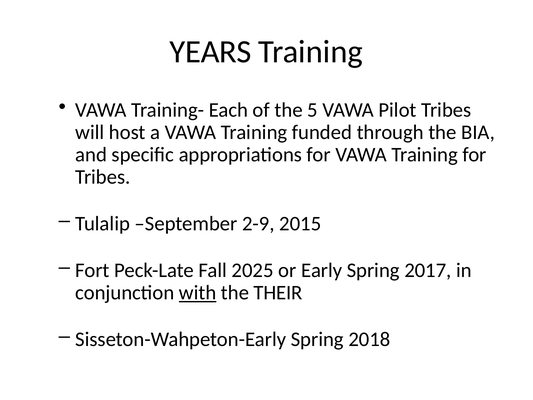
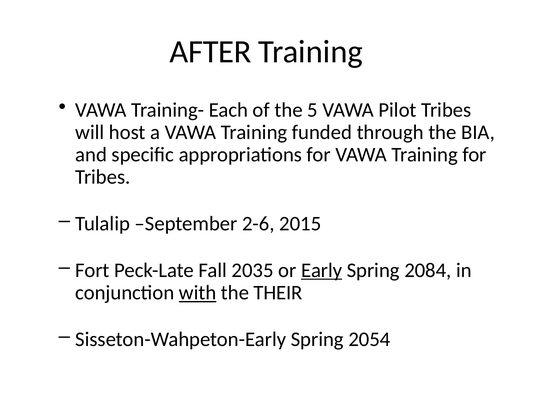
YEARS: YEARS -> AFTER (211, 52)
2-9: 2-9 -> 2-6 (258, 224)
2025: 2025 -> 2035 (253, 270)
Early underline: none -> present (322, 270)
2017: 2017 -> 2084 (428, 270)
2018: 2018 -> 2054 (369, 339)
